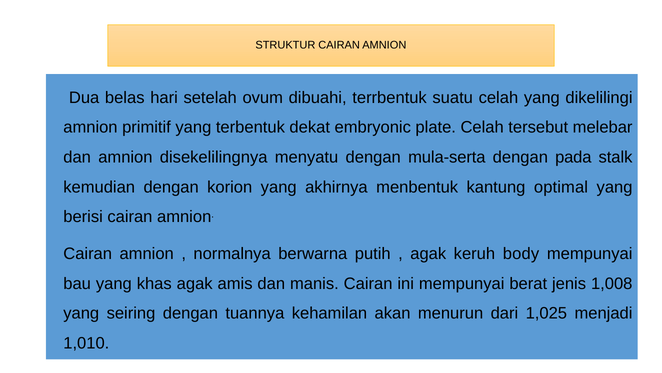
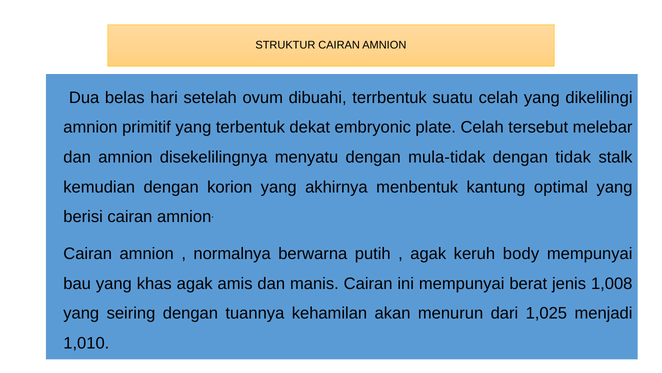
mula-serta: mula-serta -> mula-tidak (447, 157)
pada: pada -> tidak (573, 157)
